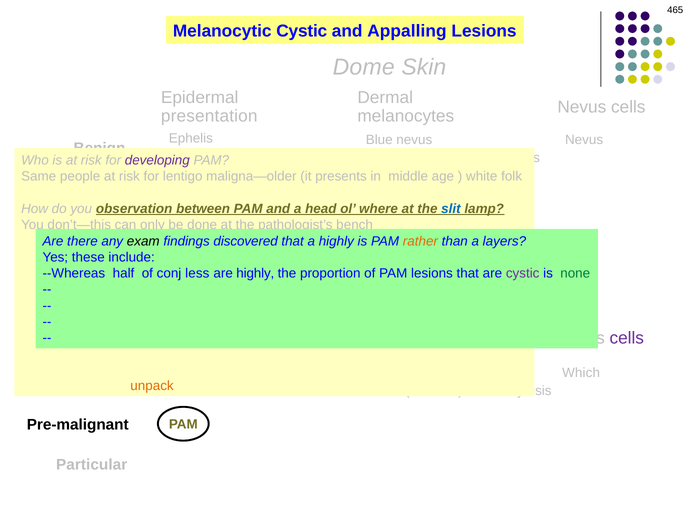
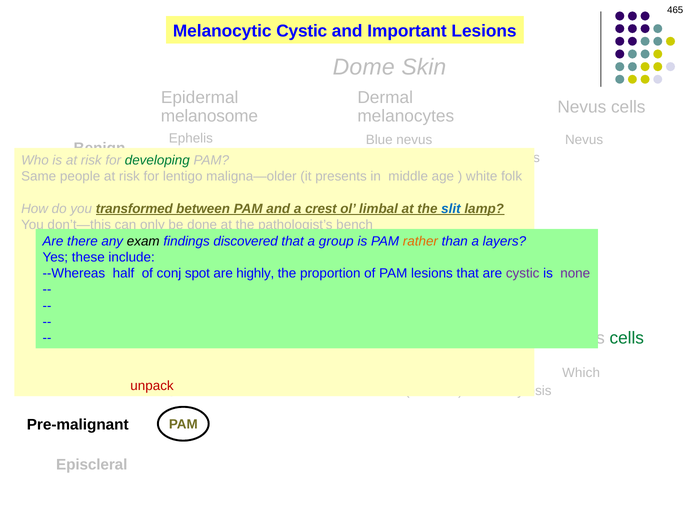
Appalling: Appalling -> Important (407, 31)
presentation: presentation -> melanosome (209, 116)
developing colour: purple -> green (157, 161)
observation: observation -> transformed (134, 209)
head: head -> crest (321, 209)
where: where -> limbal (379, 209)
a highly: highly -> group (336, 241)
less: less -> spot (197, 274)
none colour: green -> purple (575, 274)
cells colour: purple -> green (627, 338)
unpack colour: orange -> red (152, 386)
Particular: Particular -> Episcleral (92, 465)
